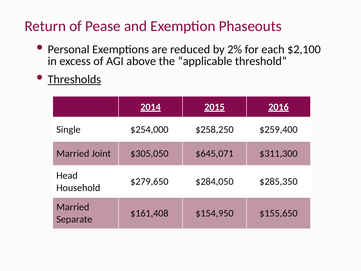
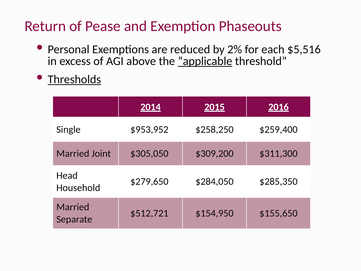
$2,100: $2,100 -> $5,516 (304, 49)
applicable underline: none -> present (205, 61)
$254,000: $254,000 -> $953,952 (149, 129)
$645,071: $645,071 -> $309,200 (214, 154)
$161,408: $161,408 -> $512,721 (149, 213)
